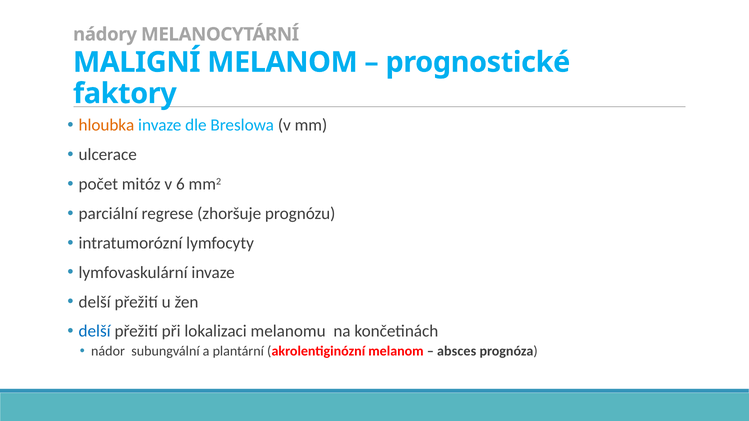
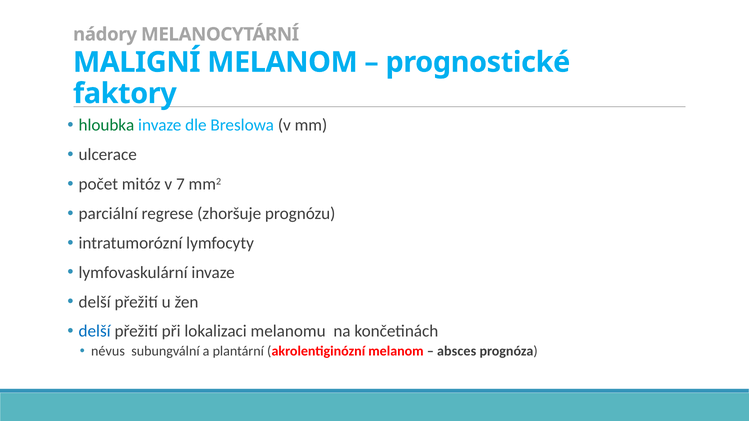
hloubka colour: orange -> green (106, 125)
6: 6 -> 7 (180, 184)
nádor: nádor -> névus (108, 352)
